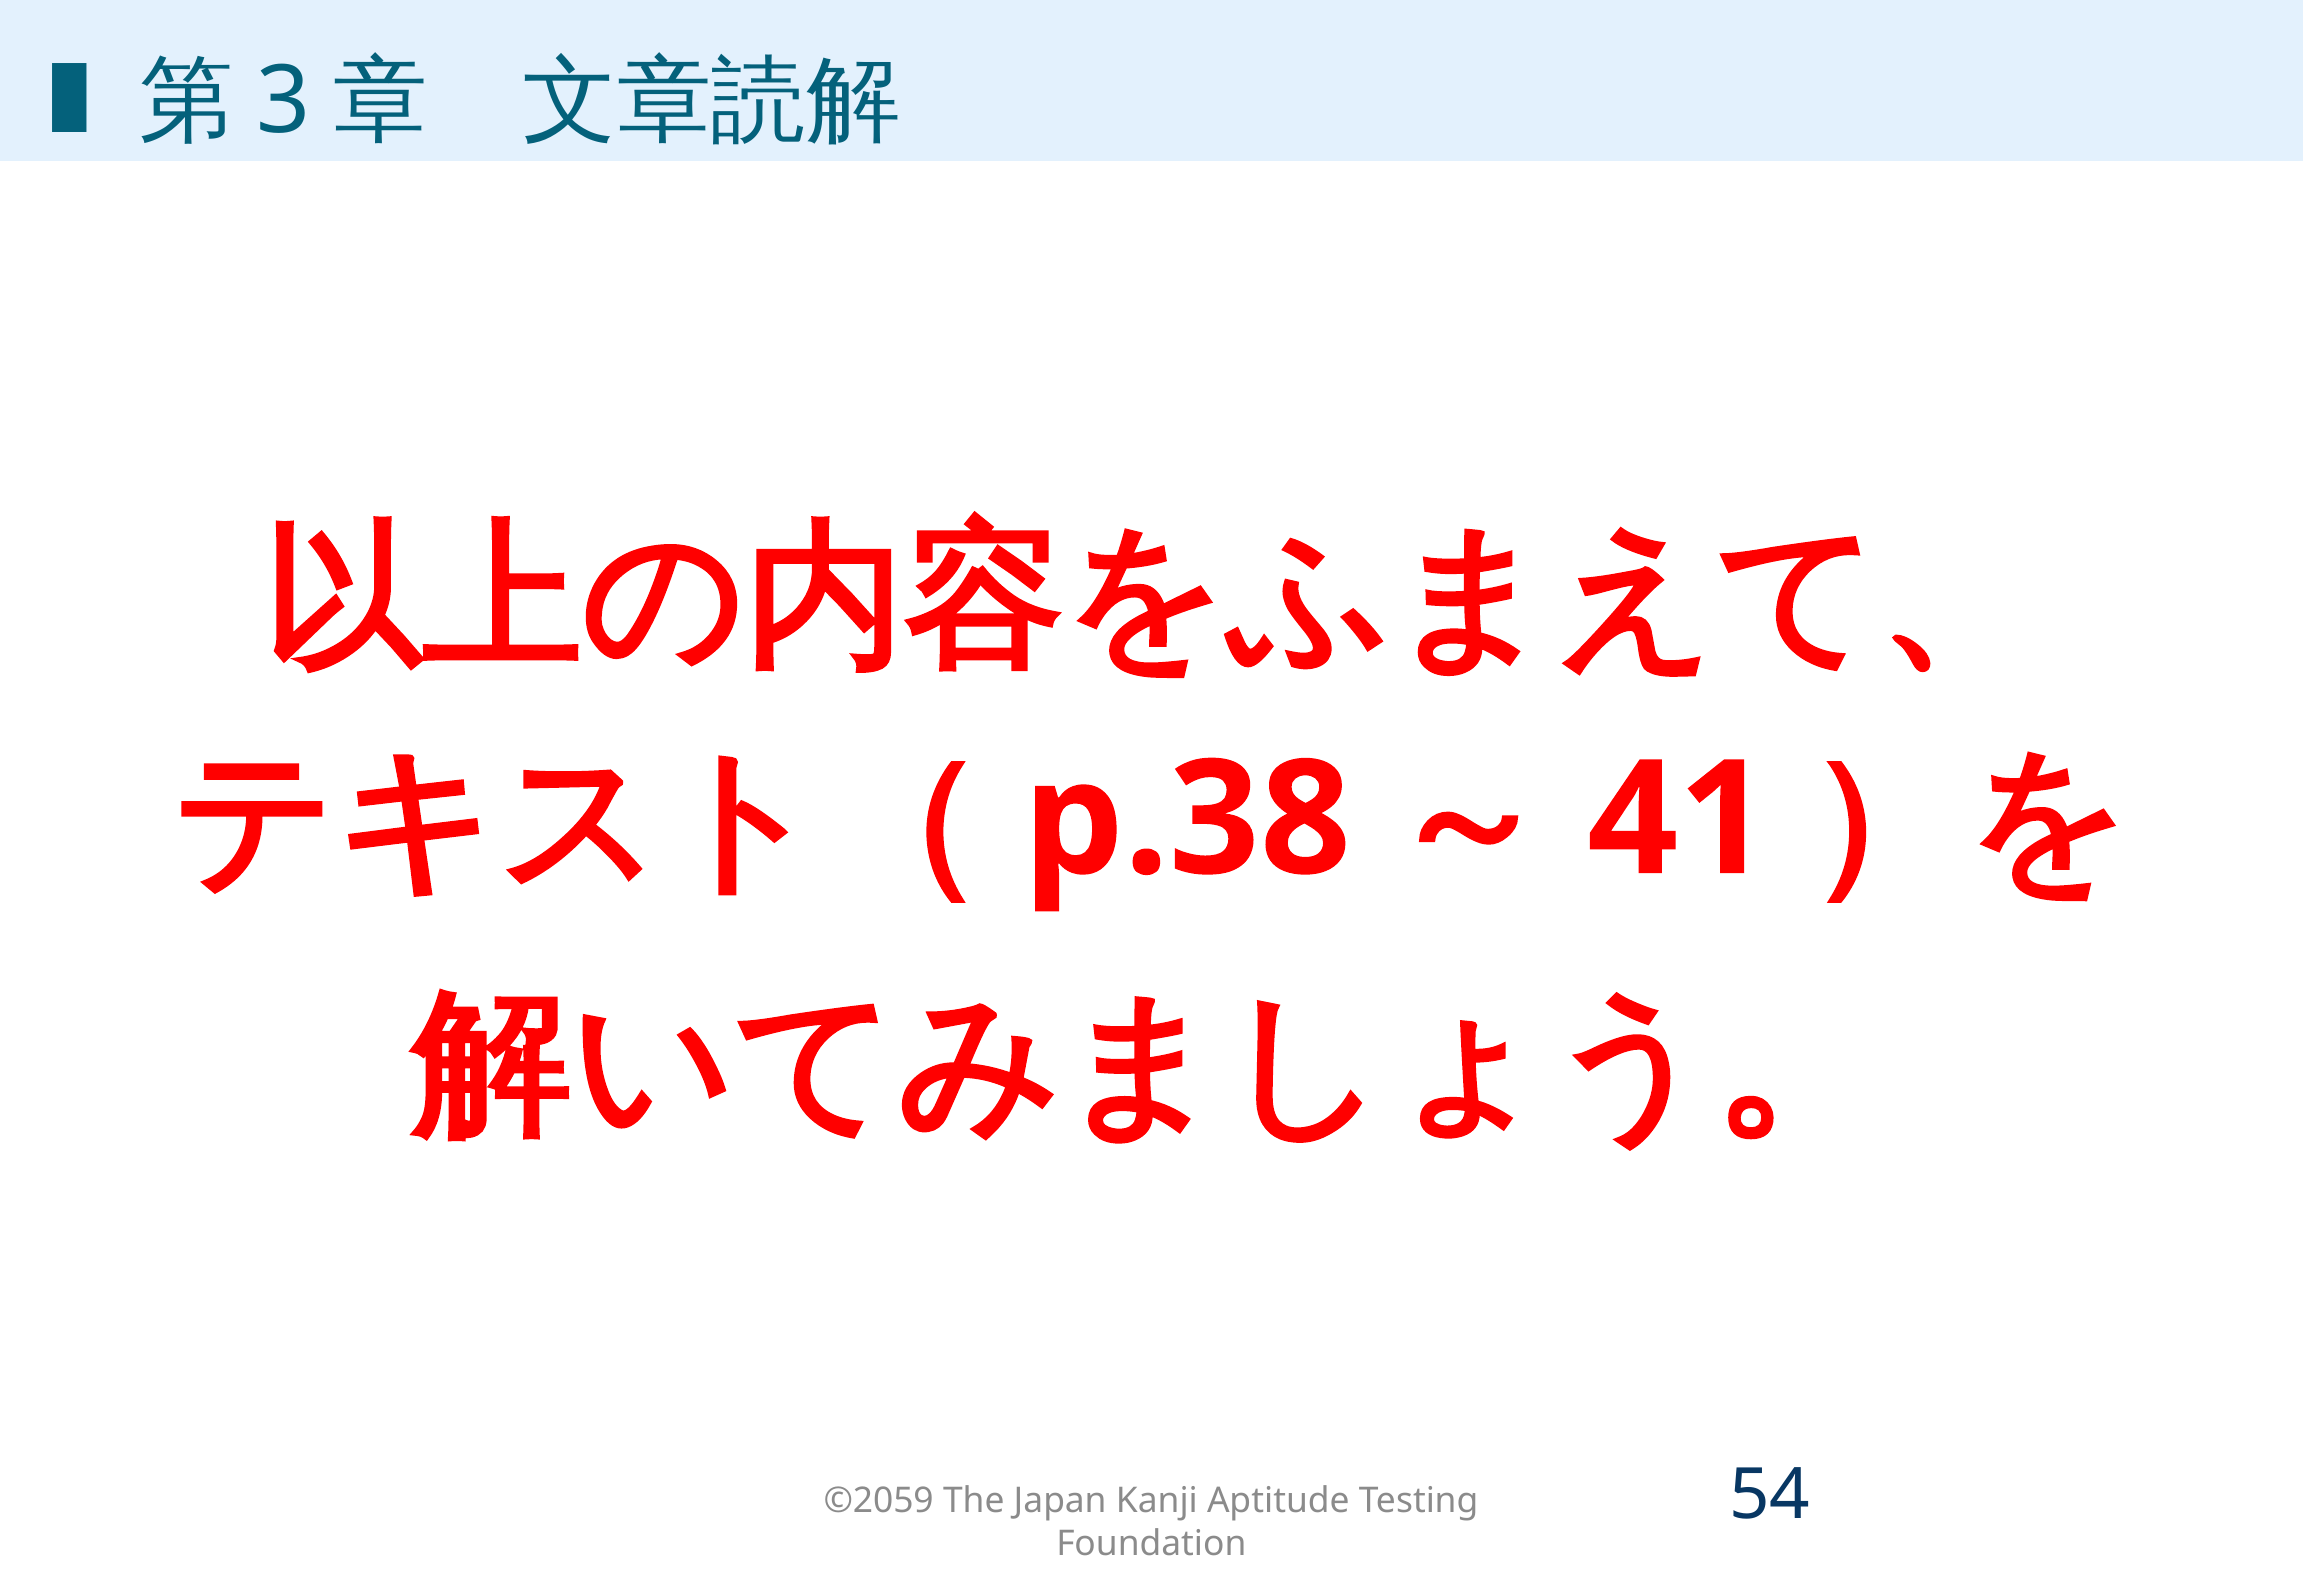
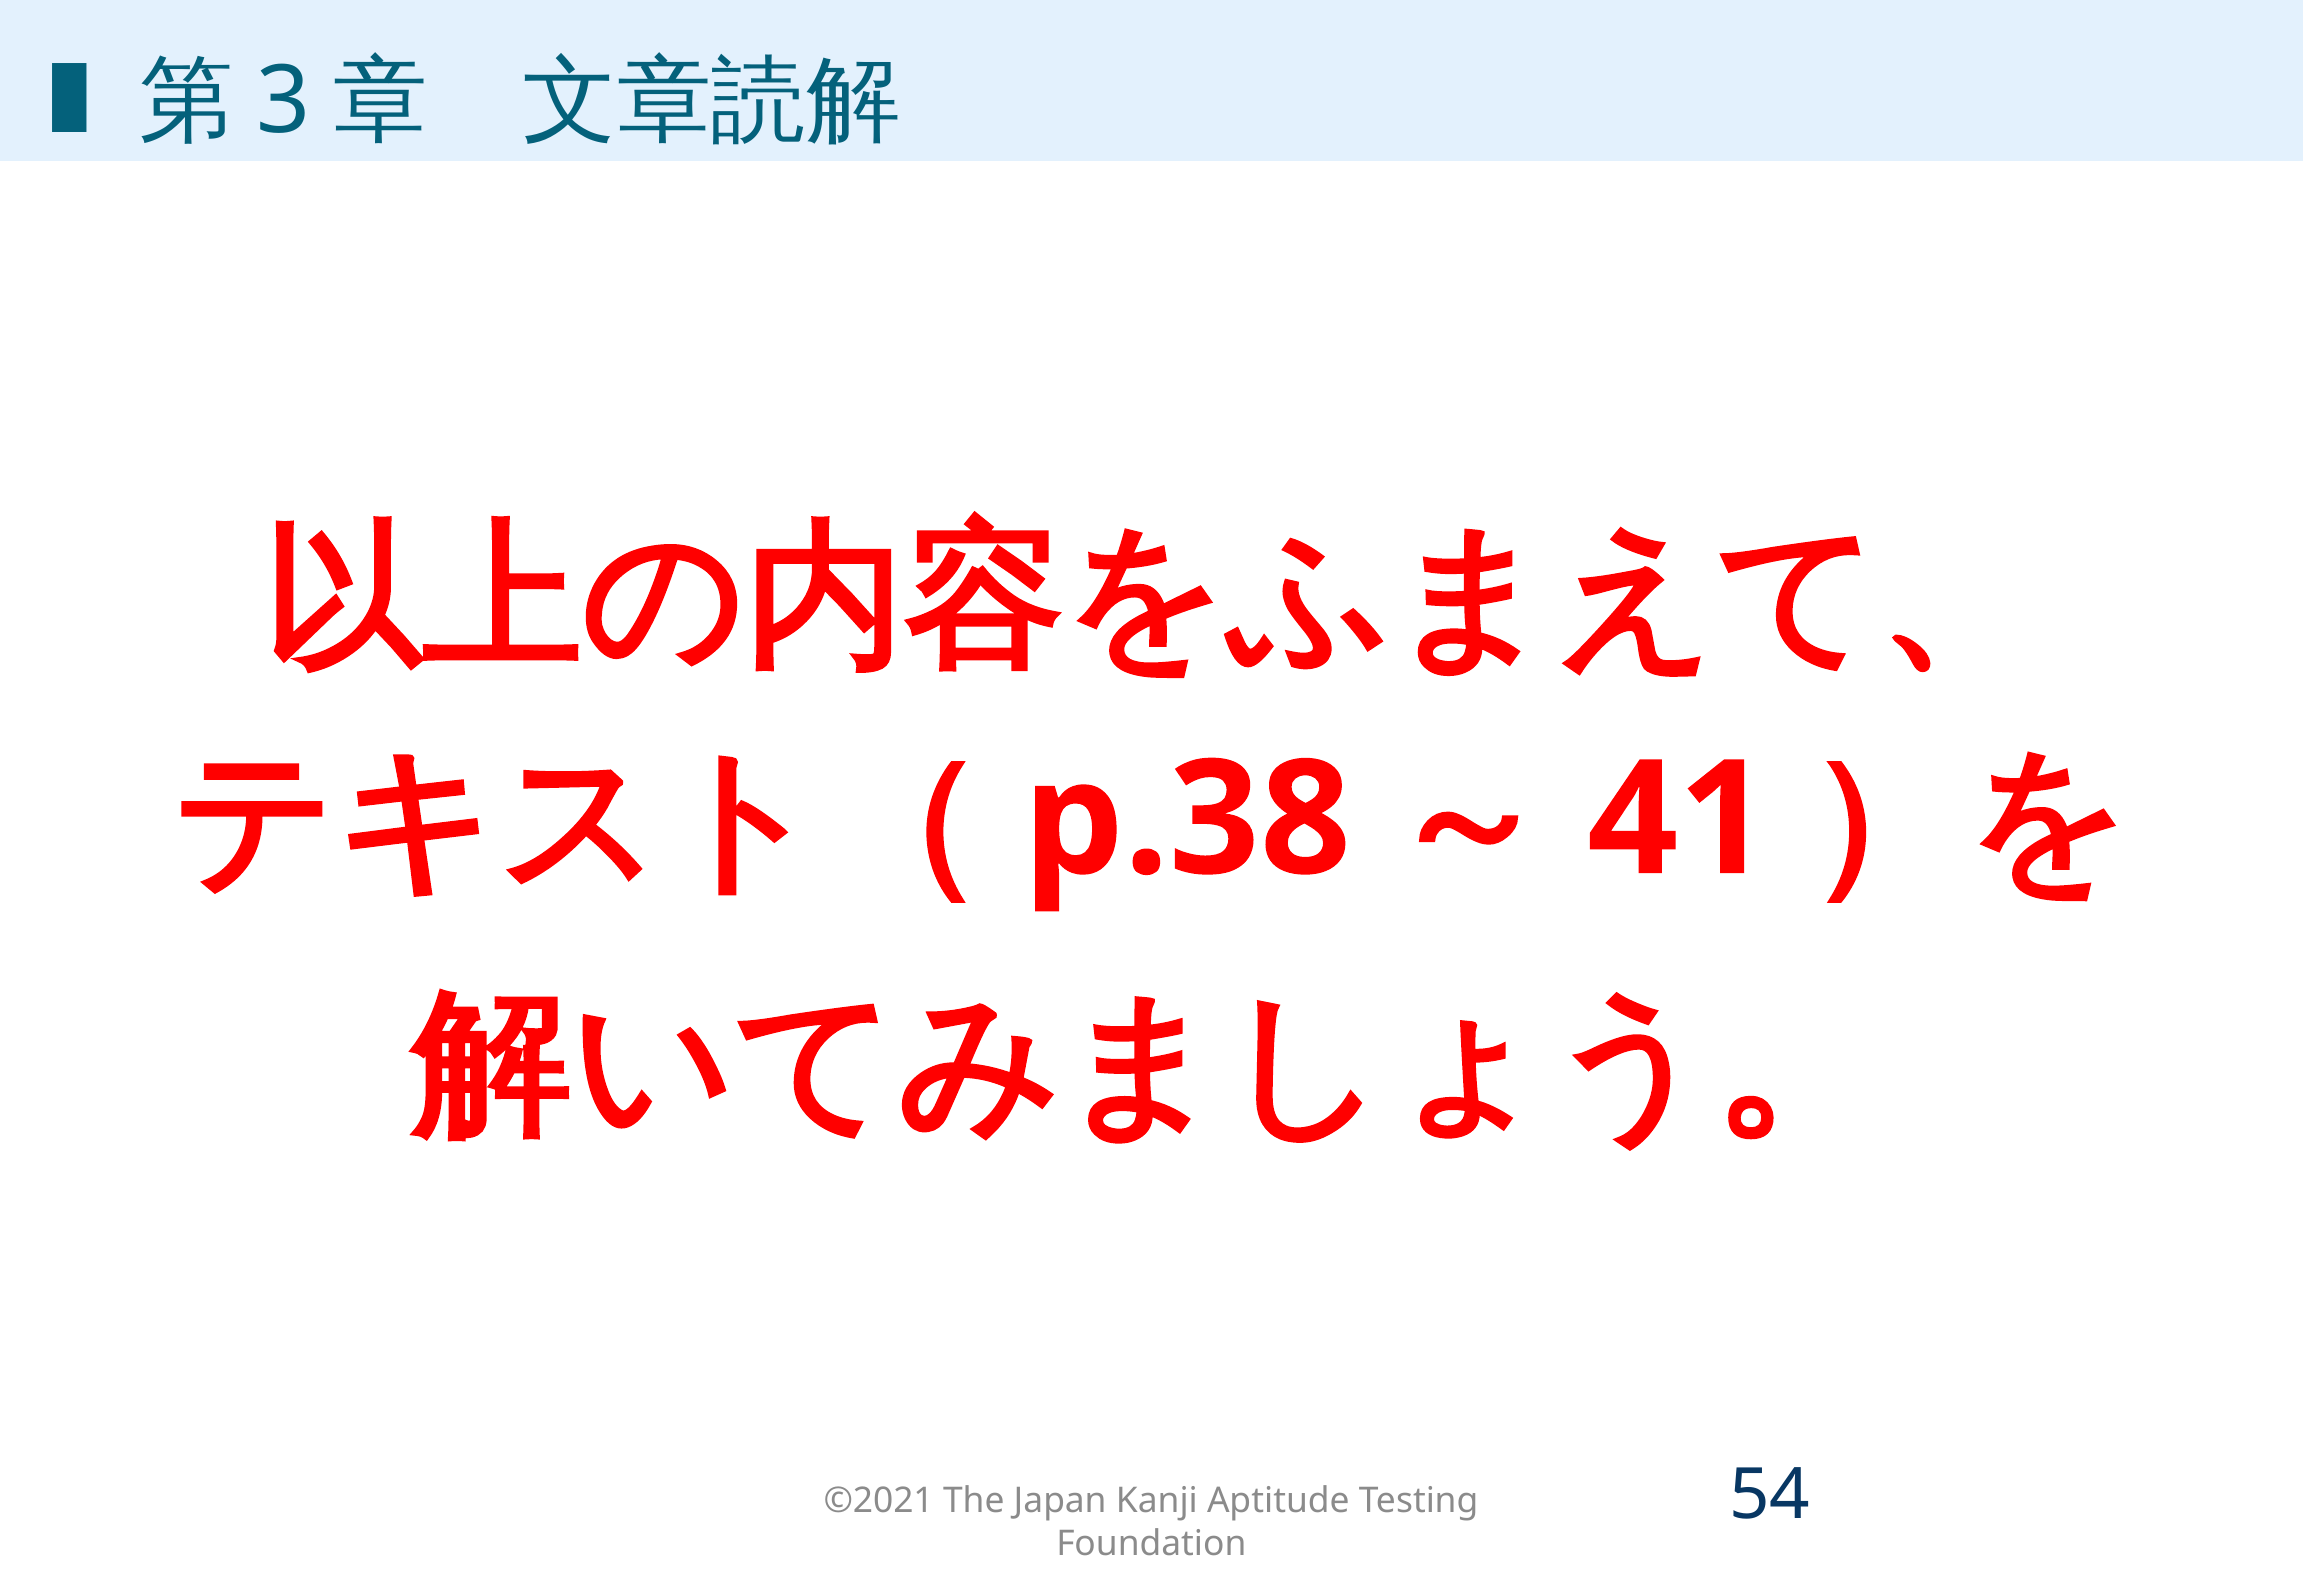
©2059: ©2059 -> ©2021 (879, 1502)
